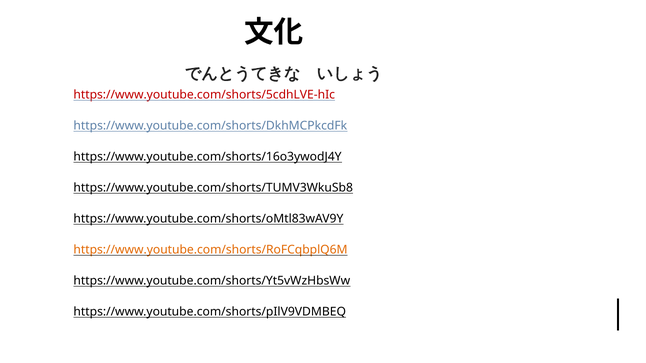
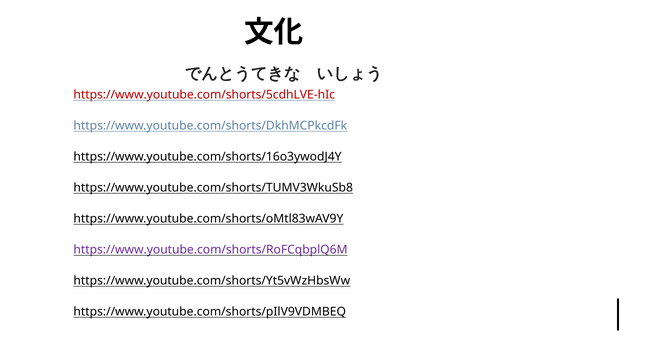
https://www.youtube.com/shorts/RoFCqbplQ6M colour: orange -> purple (211, 250)
